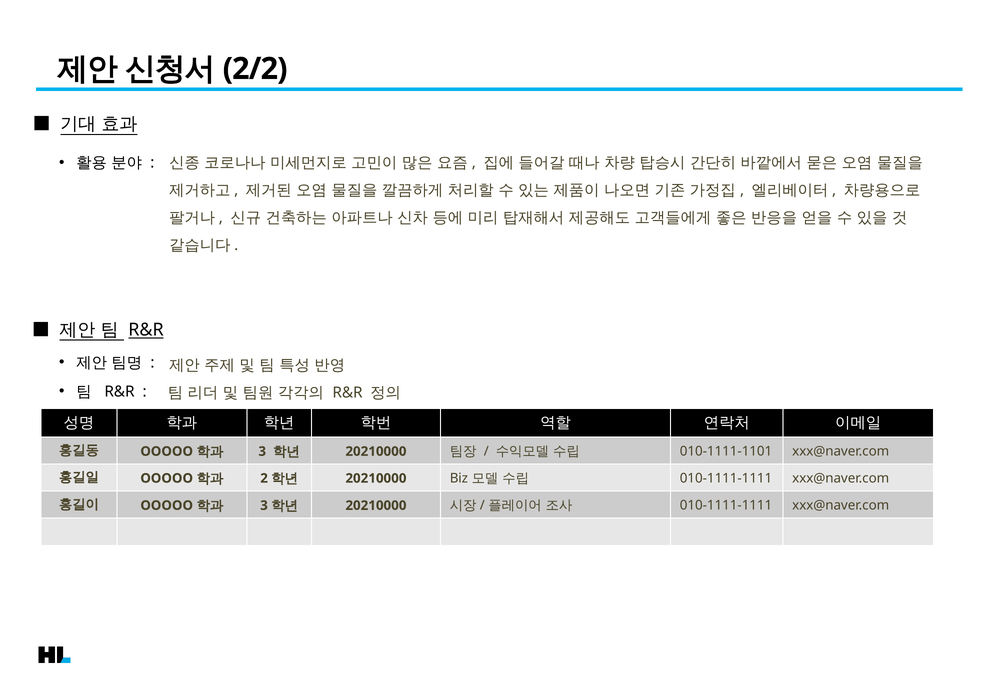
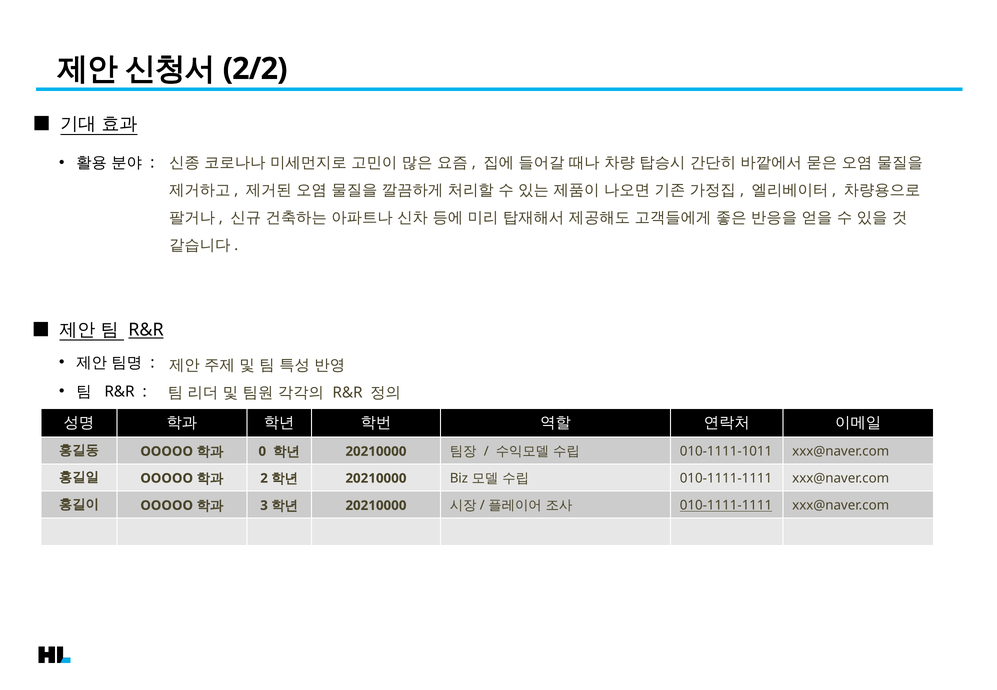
3: 3 -> 0 (262, 452)
010-1111-1101: 010-1111-1101 -> 010-1111-1011 (726, 452)
010-1111-1111 underline: none -> present (726, 506)
